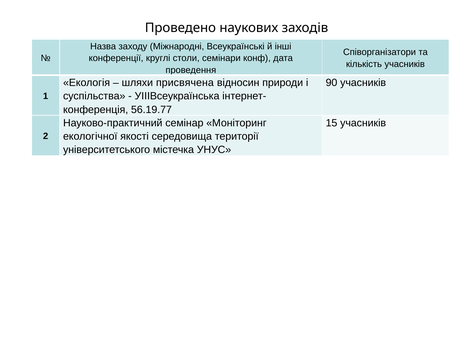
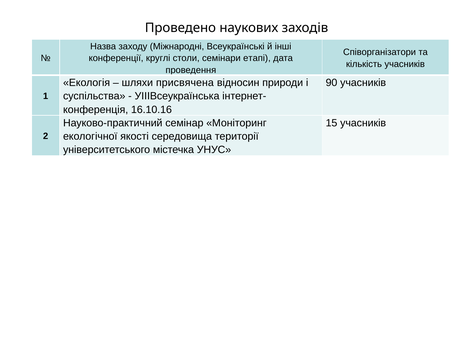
конф: конф -> етапі (257, 58)
56.19.77: 56.19.77 -> 16.10.16 (151, 110)
